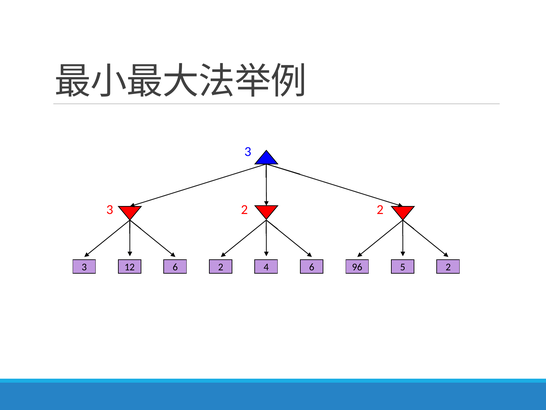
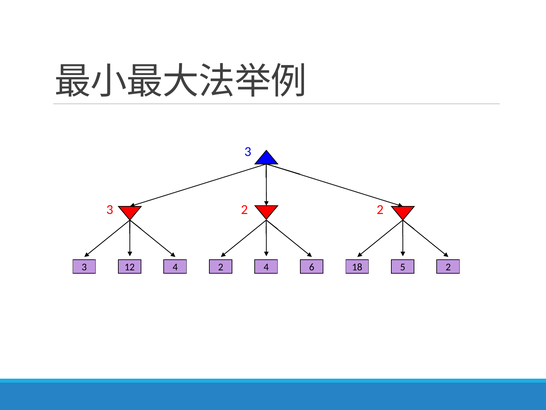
12 6: 6 -> 4 (175, 267)
96: 96 -> 18 (357, 267)
